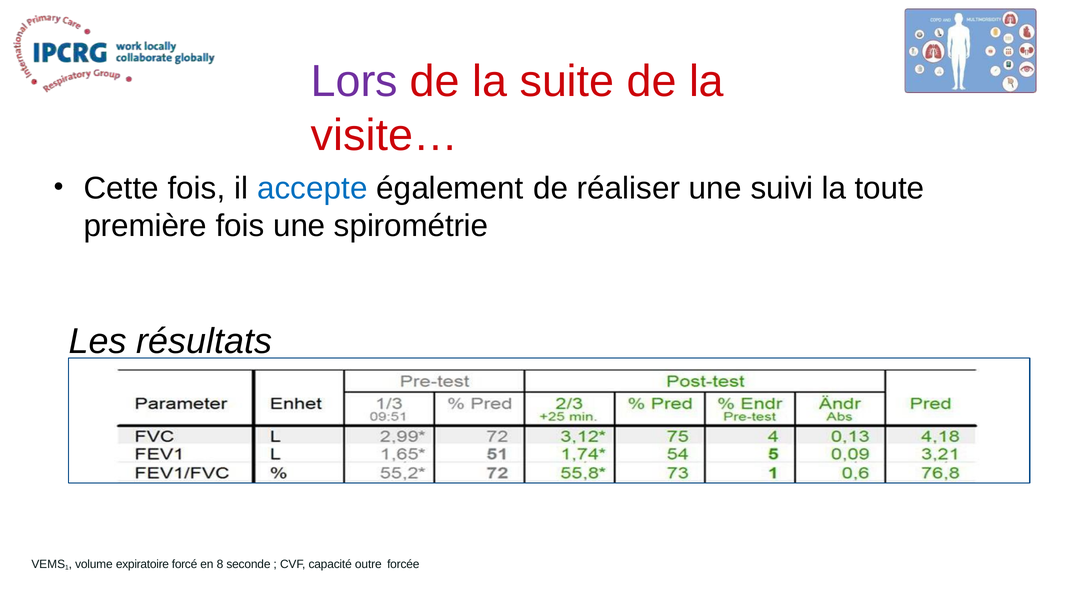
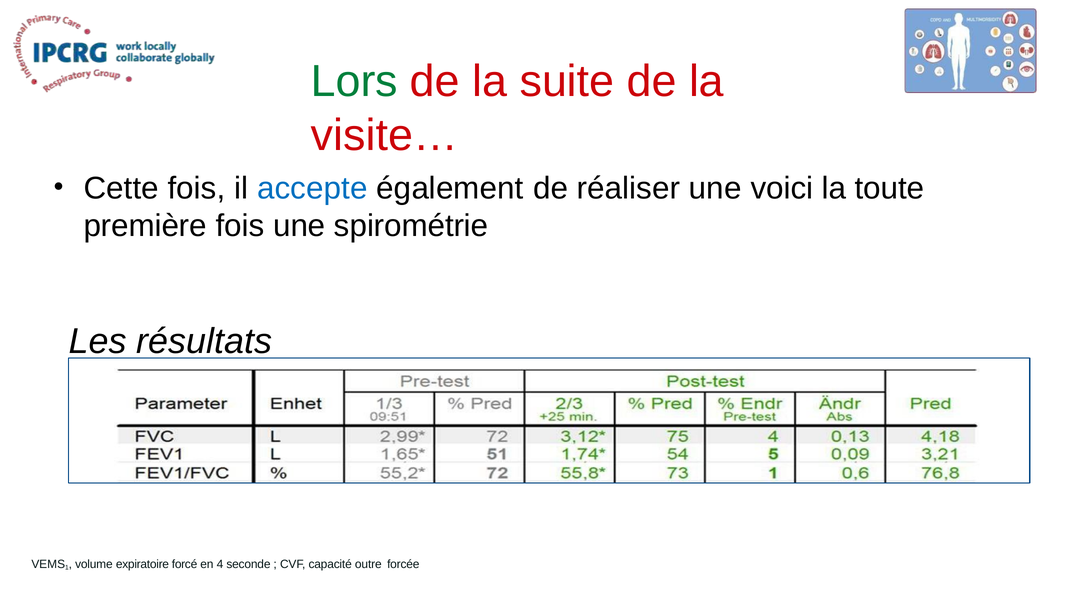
Lors colour: purple -> green (354, 81)
suivi: suivi -> voici (782, 188)
8: 8 -> 4 (220, 564)
